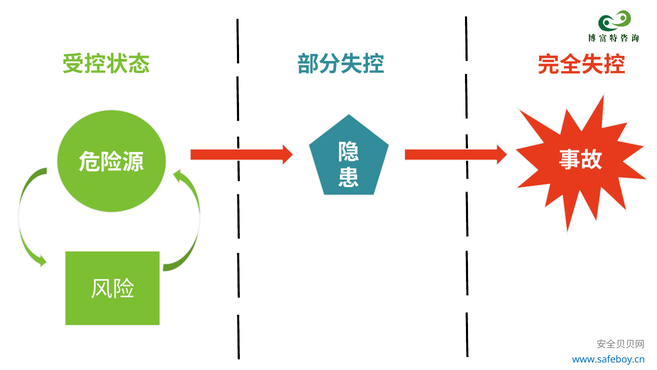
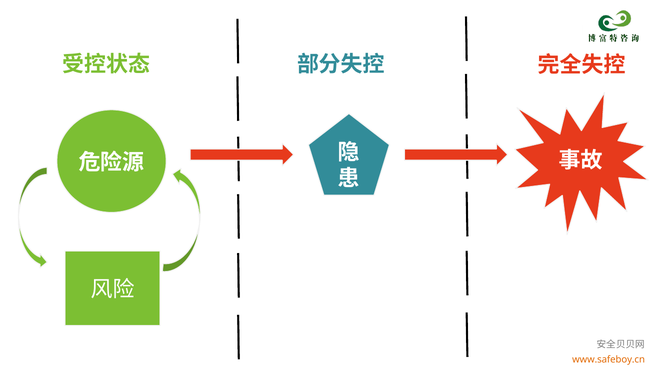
www.safeboy.cn colour: blue -> orange (609, 359)
